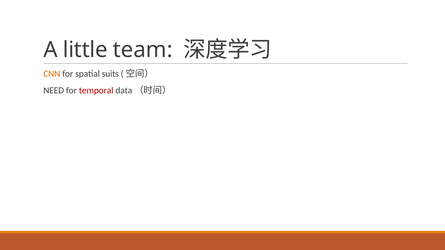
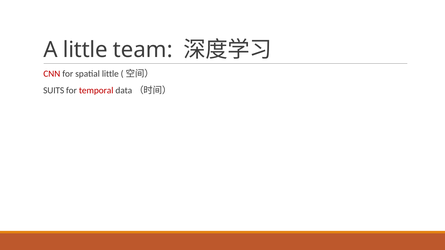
CNN colour: orange -> red (52, 74)
spatial suits: suits -> little (110, 74)
NEED: NEED -> SUITS (54, 90)
